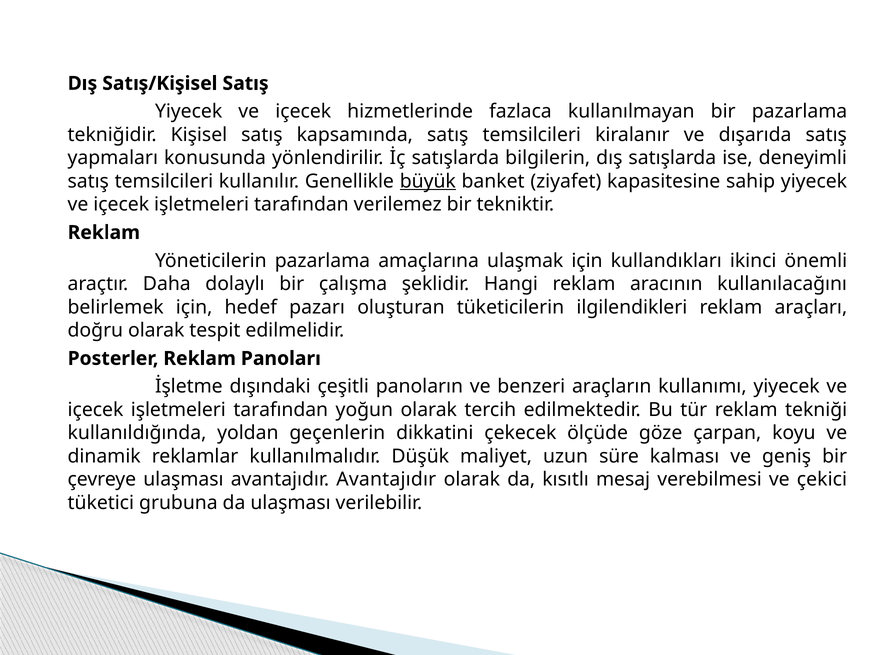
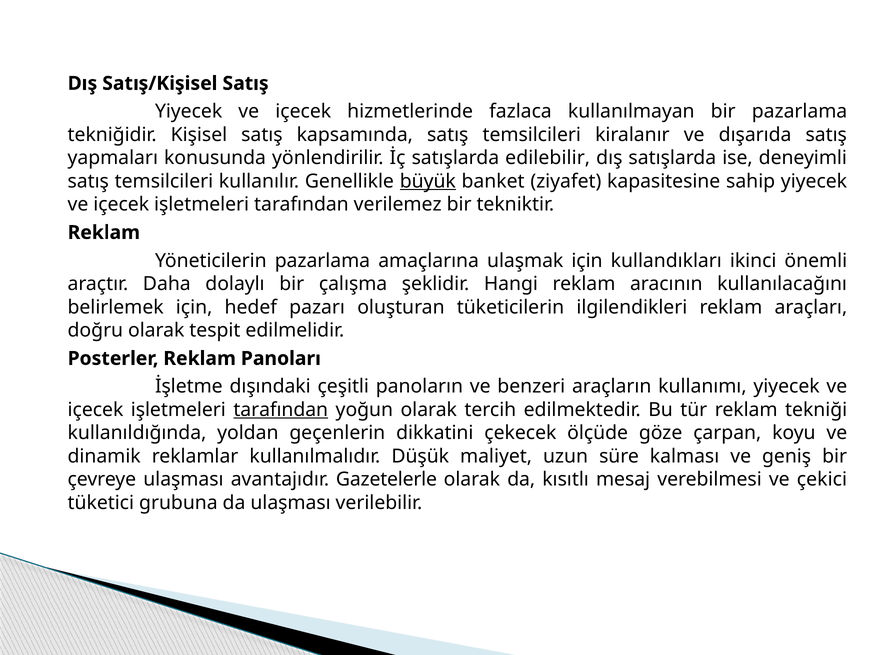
bilgilerin: bilgilerin -> edilebilir (548, 158)
tarafından underline: none -> present (281, 410)
avantajıdır Avantajıdır: Avantajıdır -> Gazetelerle (386, 480)
